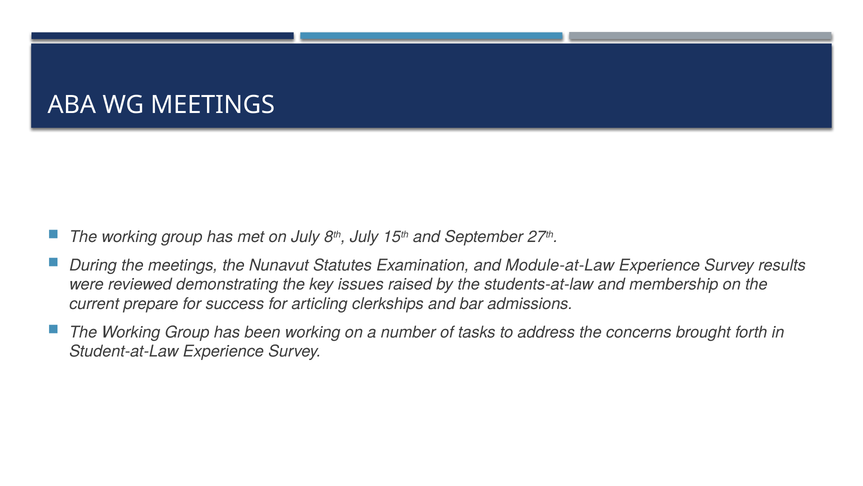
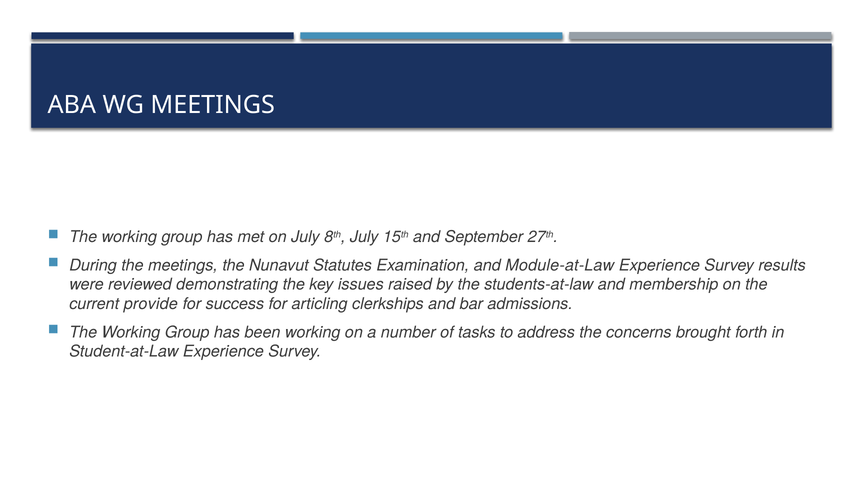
prepare: prepare -> provide (151, 304)
